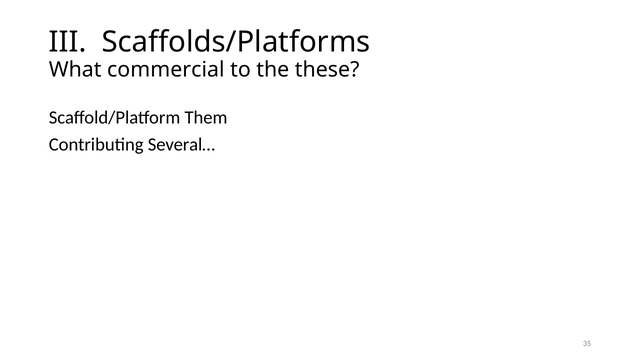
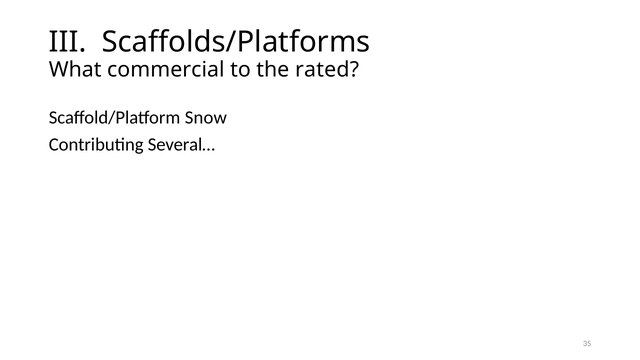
these: these -> rated (327, 70)
Them: Them -> Snow (206, 118)
